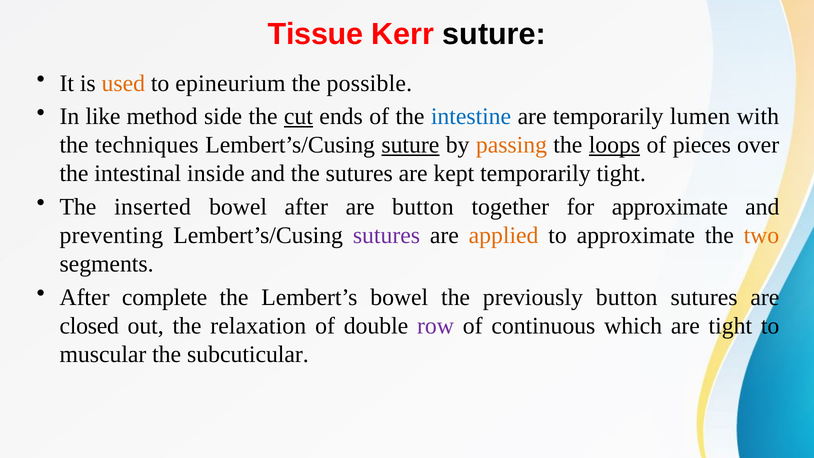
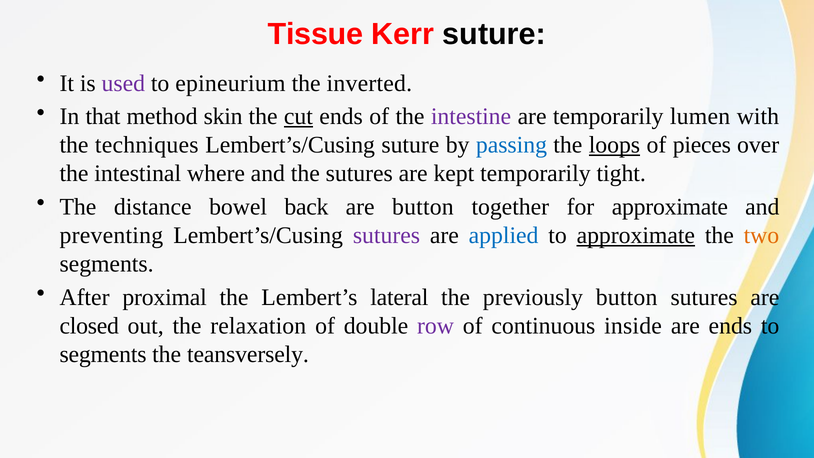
used colour: orange -> purple (123, 83)
possible: possible -> inverted (369, 83)
like: like -> that (103, 117)
side: side -> skin (223, 117)
intestine colour: blue -> purple (471, 117)
suture underline: present -> none (410, 145)
passing colour: orange -> blue (511, 145)
inside: inside -> where (216, 174)
inserted: inserted -> distance (153, 207)
bowel after: after -> back (306, 207)
applied colour: orange -> blue (504, 235)
approximate underline: none -> present (636, 235)
complete: complete -> proximal (165, 297)
Lembert’s bowel: bowel -> lateral (399, 297)
which: which -> inside (633, 326)
are tight: tight -> ends (730, 326)
muscular: muscular -> segments (103, 354)
subcuticular: subcuticular -> teansversely (248, 354)
